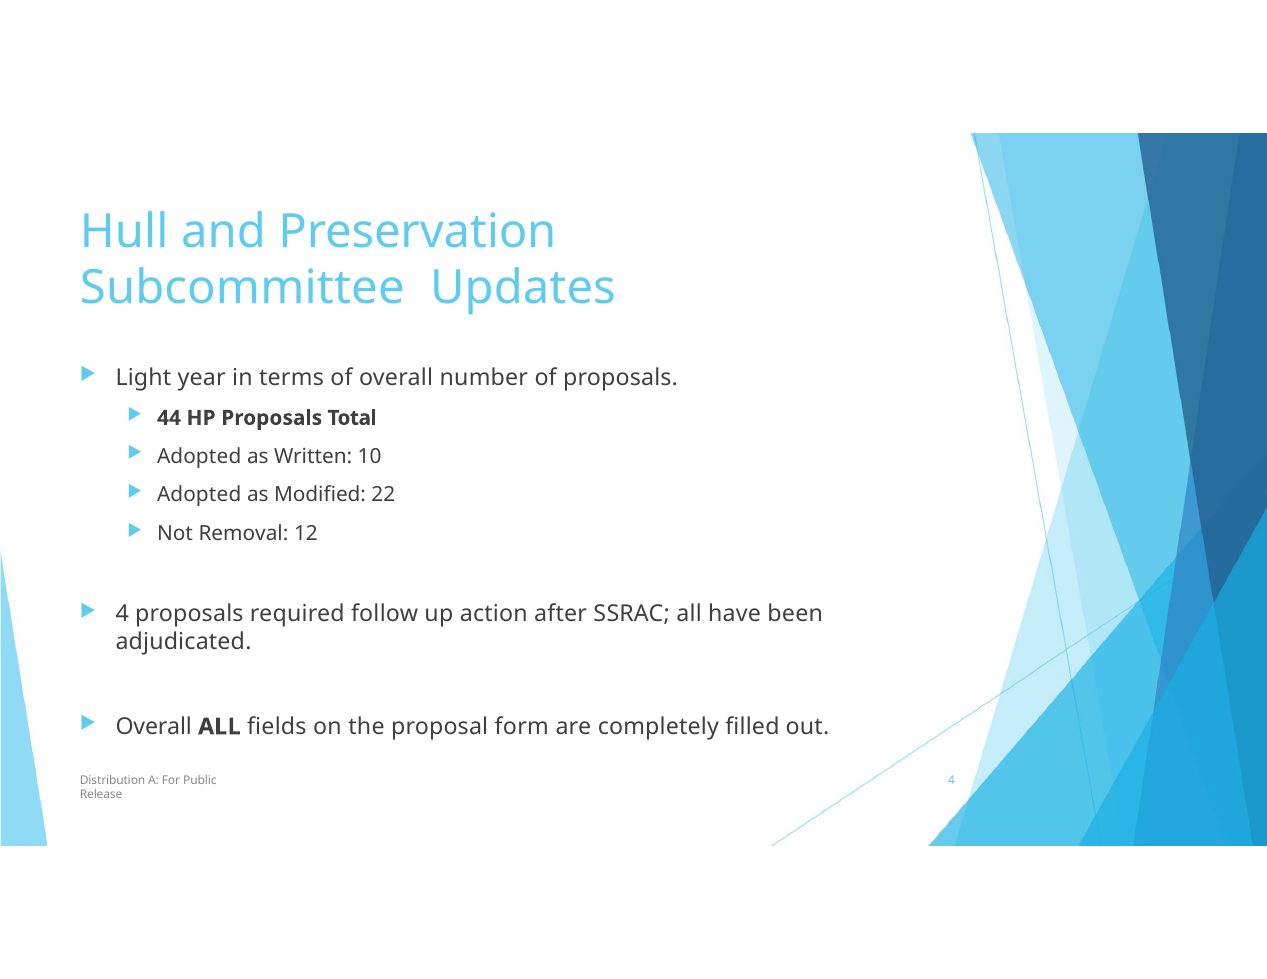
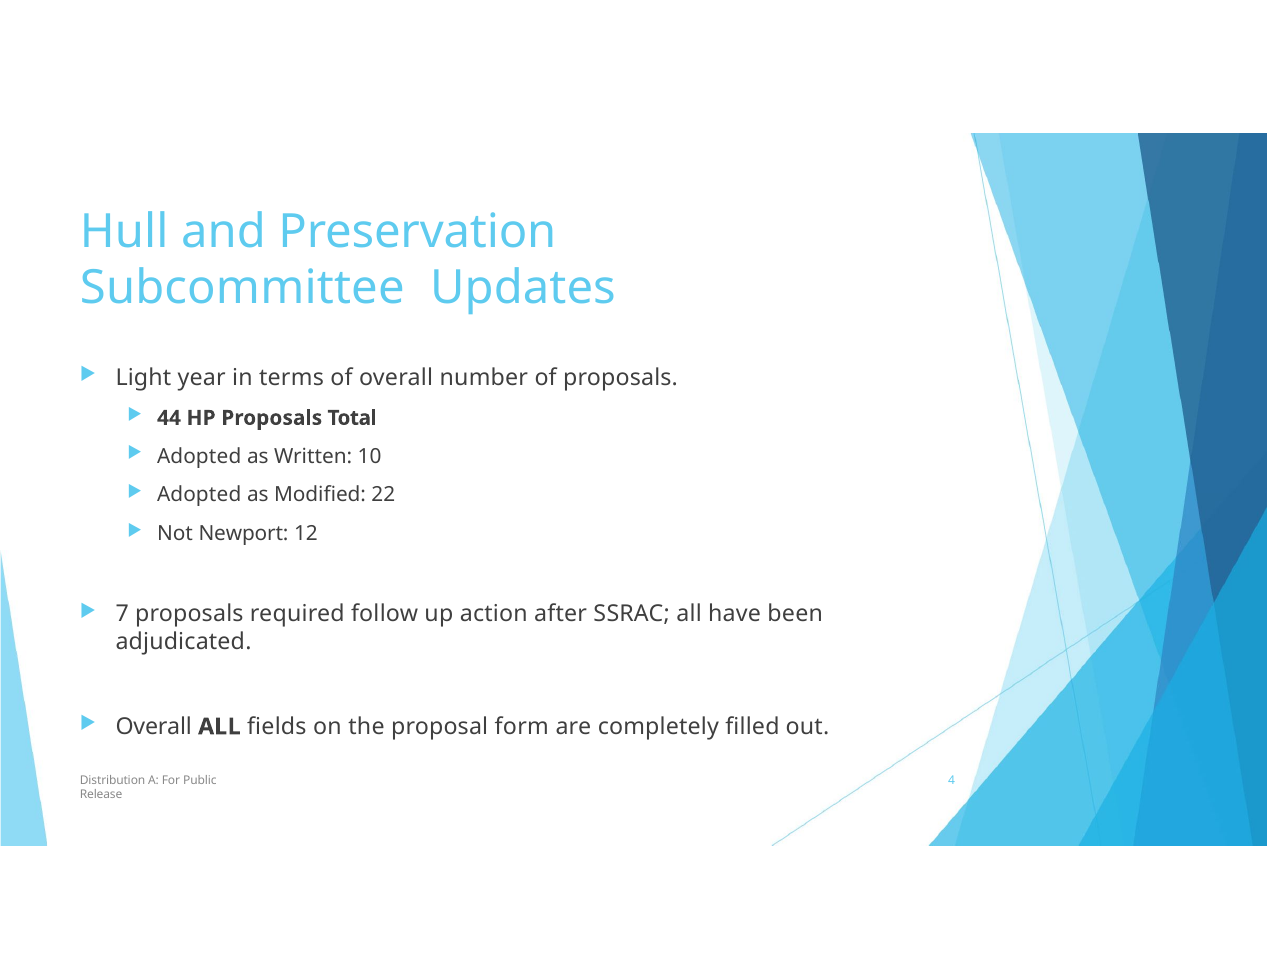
Removal: Removal -> Newport (244, 534)
4: 4 -> 7 (122, 614)
